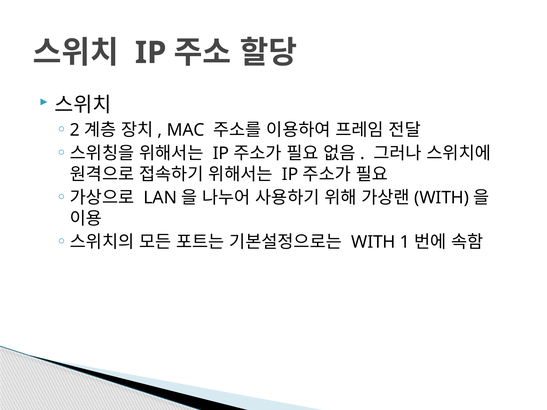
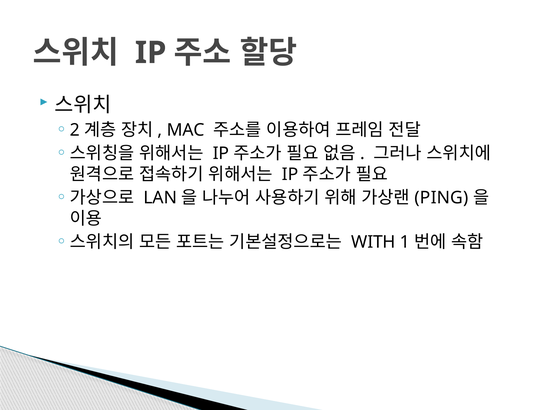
WITH: WITH -> PING (441, 198)
